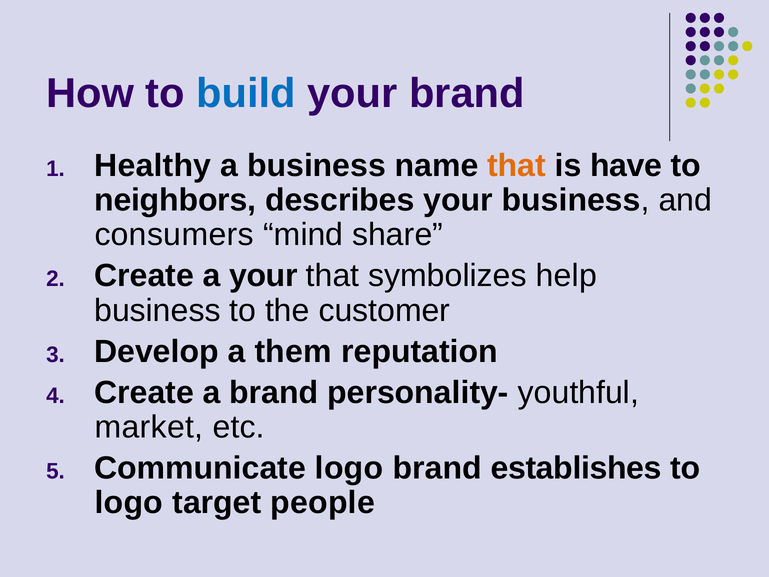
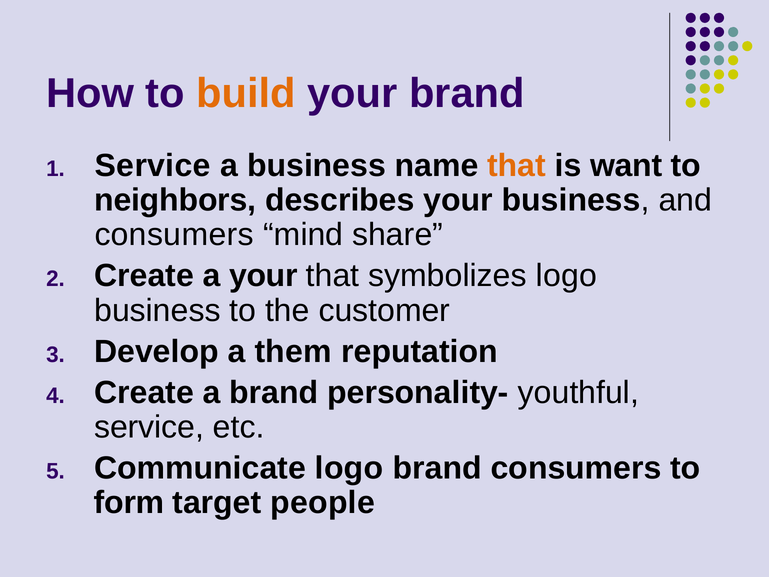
build colour: blue -> orange (246, 93)
Healthy: Healthy -> Service (153, 166)
have: have -> want (626, 166)
symbolizes help: help -> logo (566, 276)
market: market -> service (149, 427)
brand establishes: establishes -> consumers (576, 468)
logo: logo -> form (129, 503)
